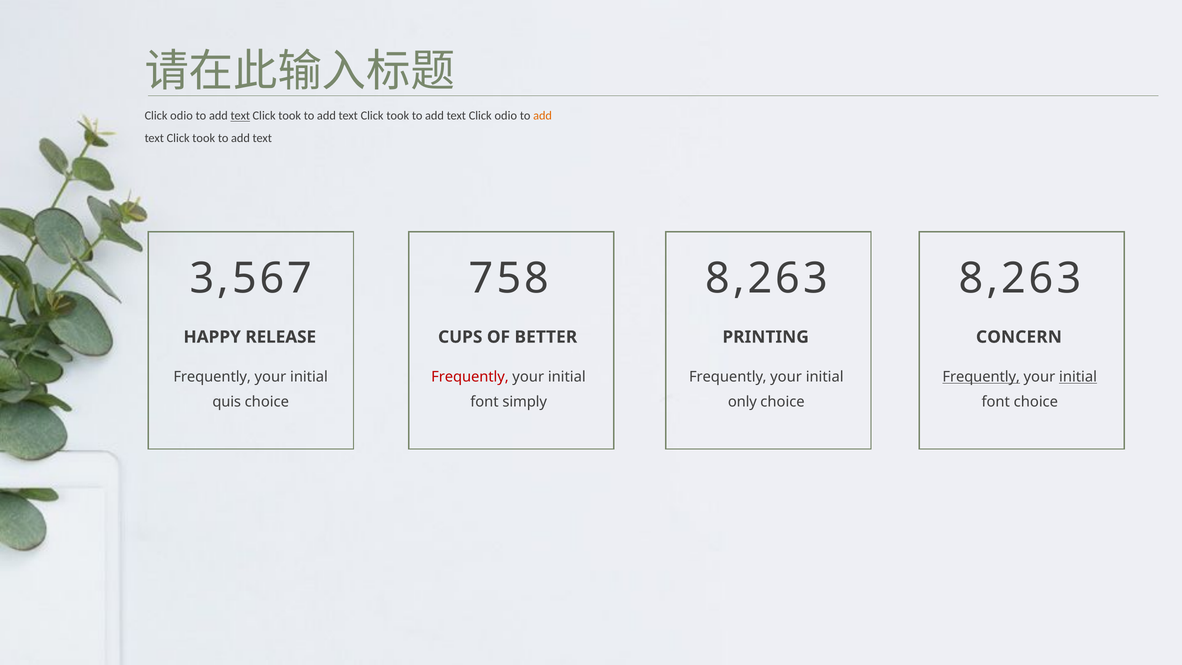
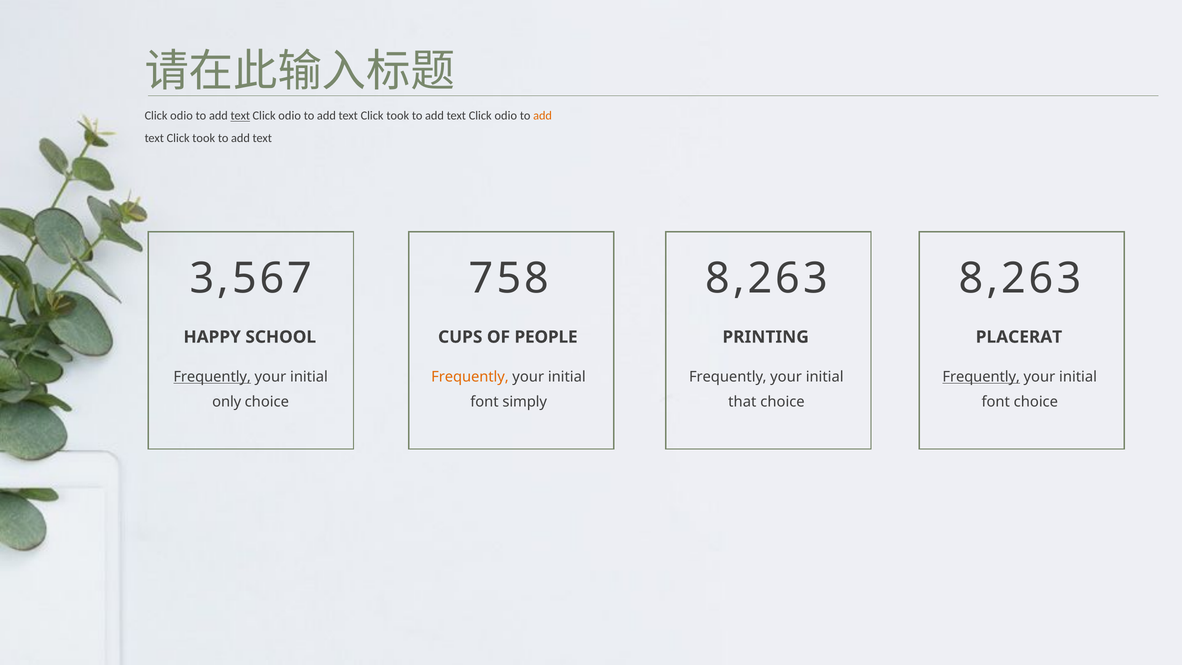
took: took -> odio (290, 116)
RELEASE: RELEASE -> SCHOOL (281, 337)
BETTER: BETTER -> PEOPLE (546, 337)
CONCERN: CONCERN -> PLACERAT (1019, 337)
Frequently underline: none -> present (212, 377)
Frequently colour: red -> orange (470, 377)
initial underline: present -> none (1078, 377)
quis: quis -> only (227, 402)
only: only -> that (742, 402)
